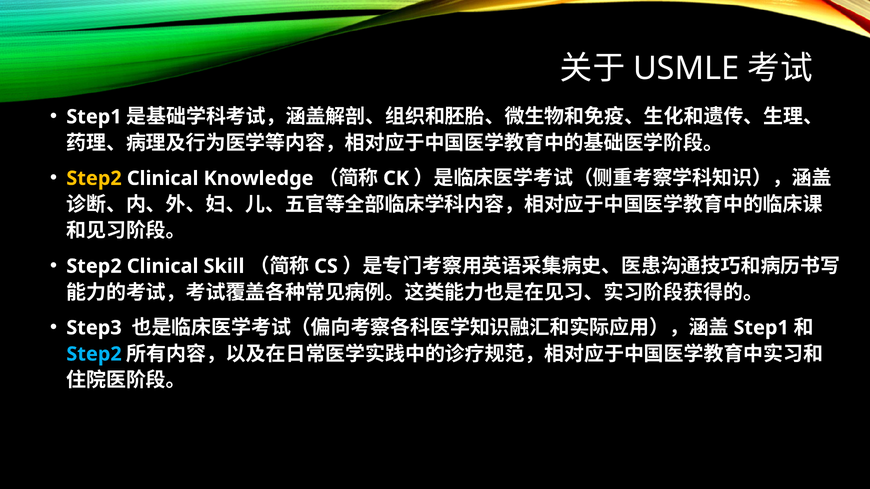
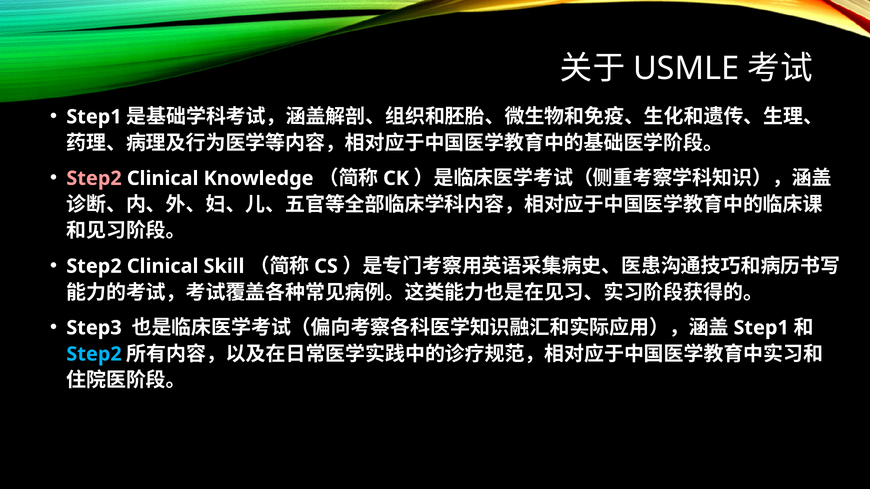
Step2 colour: yellow -> pink (94, 178)
